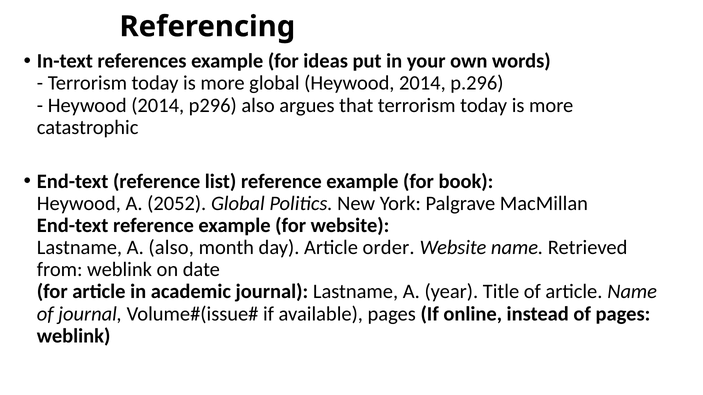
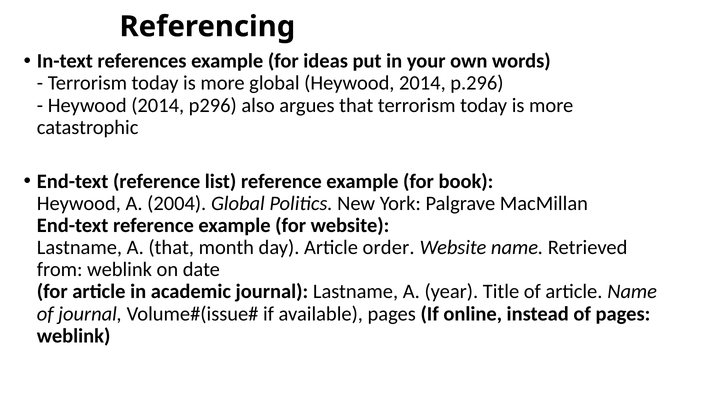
2052: 2052 -> 2004 (177, 204)
A also: also -> that (171, 248)
